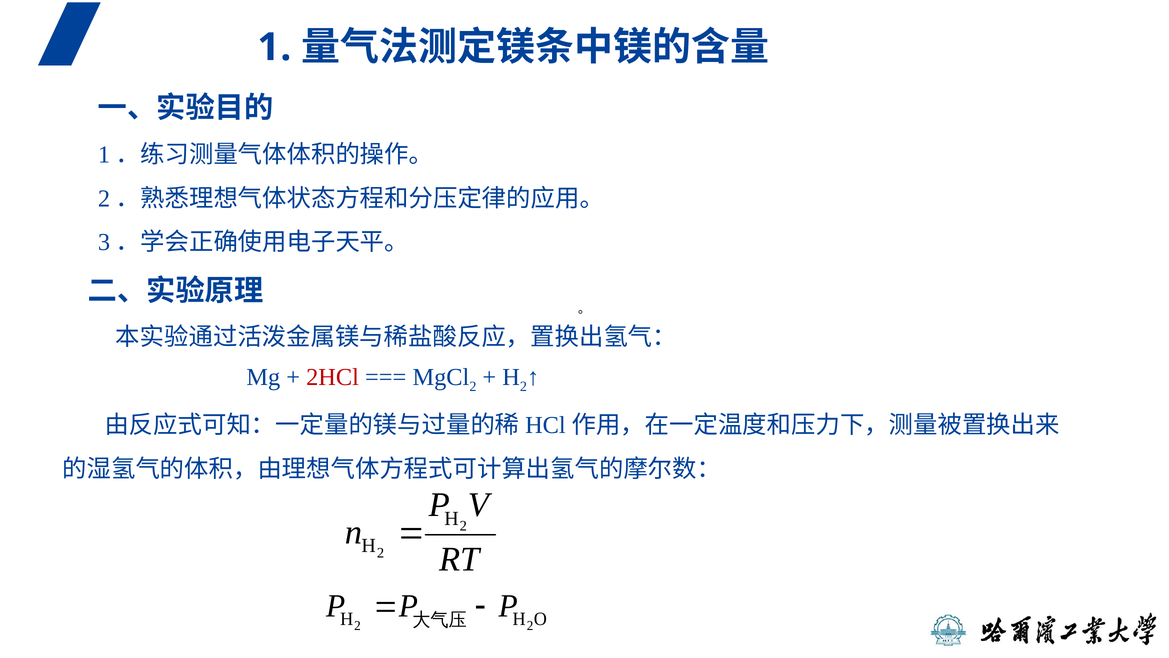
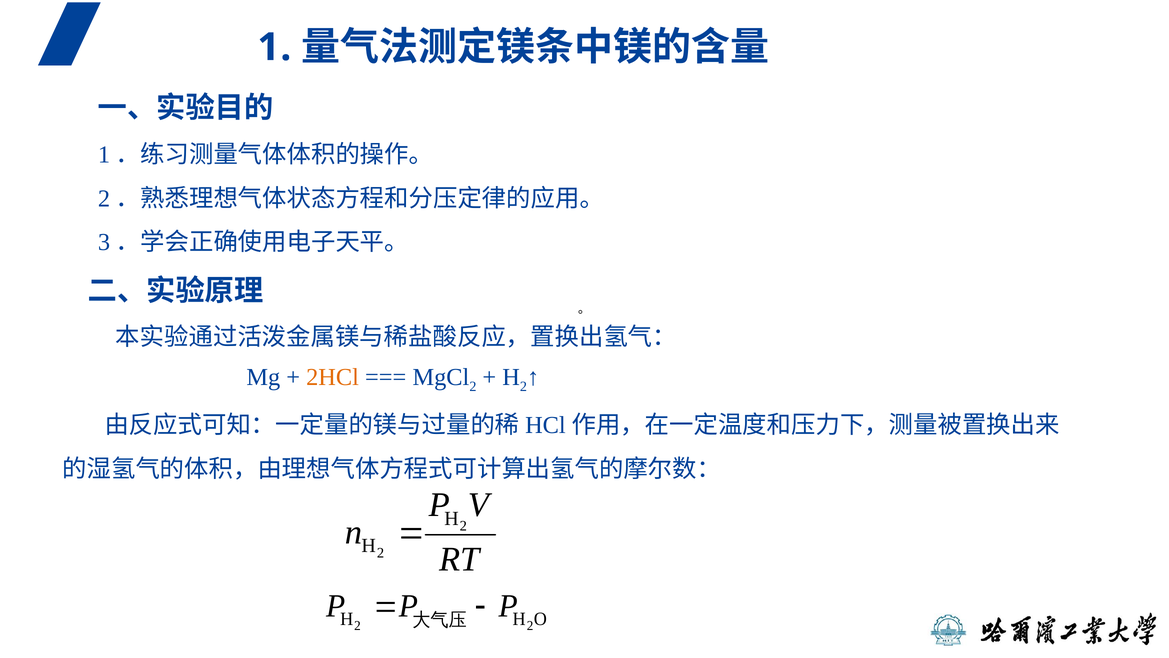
2HCl colour: red -> orange (333, 377)
